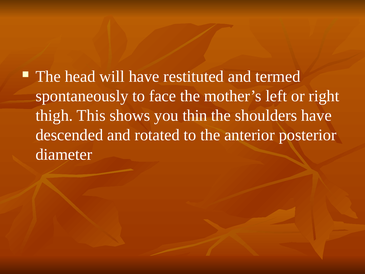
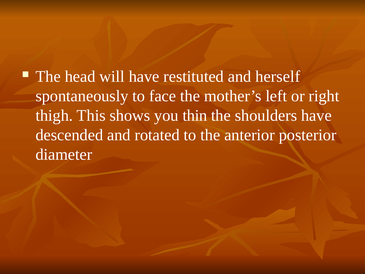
termed: termed -> herself (278, 77)
